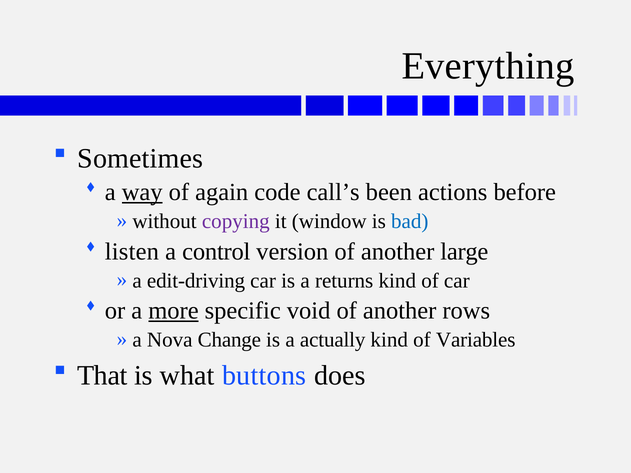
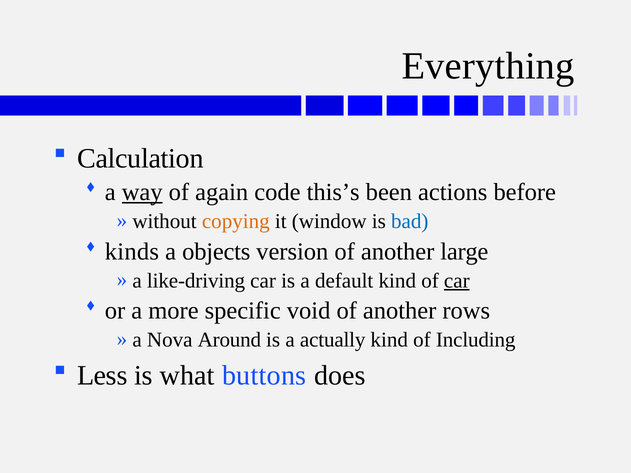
Sometimes: Sometimes -> Calculation (140, 159)
call’s: call’s -> this’s (333, 192)
copying colour: purple -> orange (236, 222)
listen: listen -> kinds (132, 252)
control: control -> objects (216, 252)
edit-driving: edit-driving -> like-driving (196, 281)
returns: returns -> default (344, 281)
car underline: none -> present (457, 281)
more underline: present -> none (173, 311)
Change: Change -> Around (229, 340)
Variables: Variables -> Including (476, 340)
That: That -> Less (102, 376)
